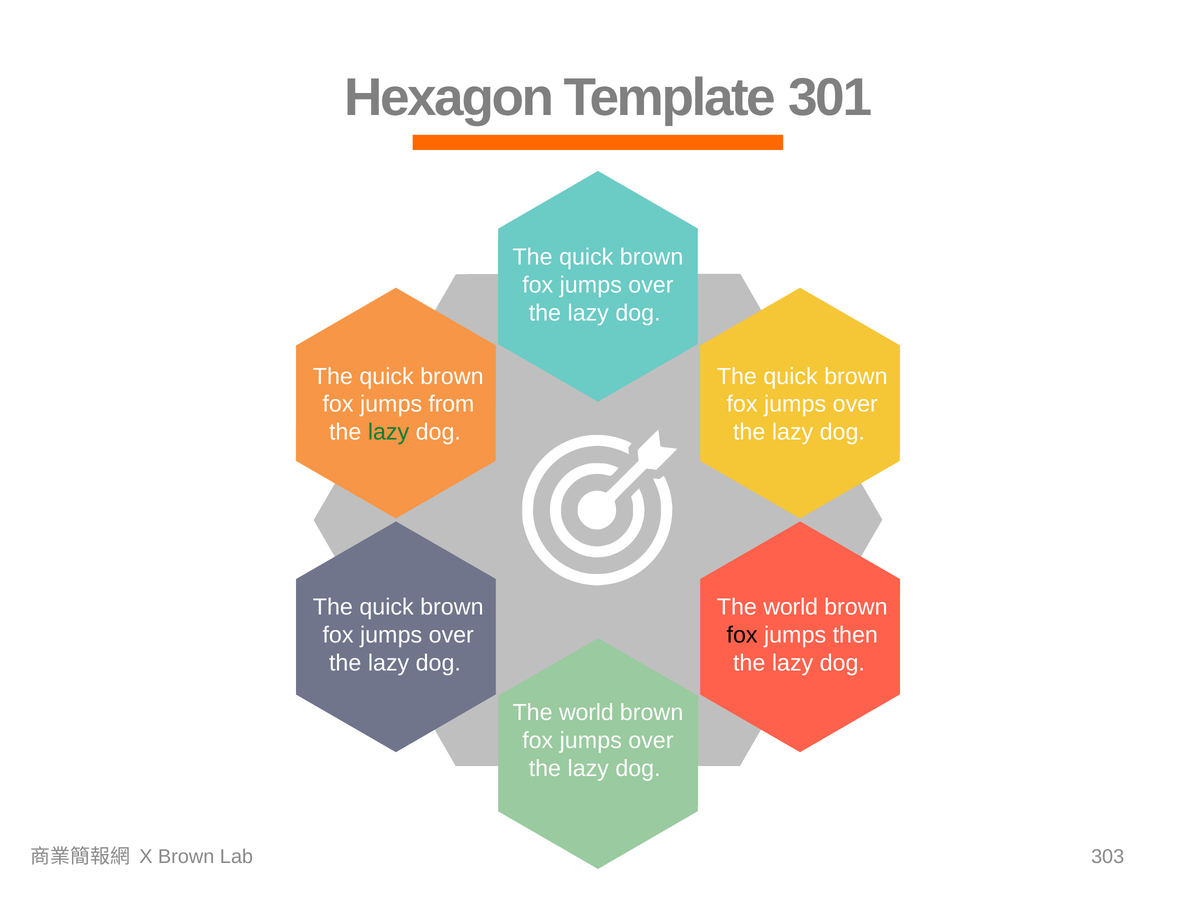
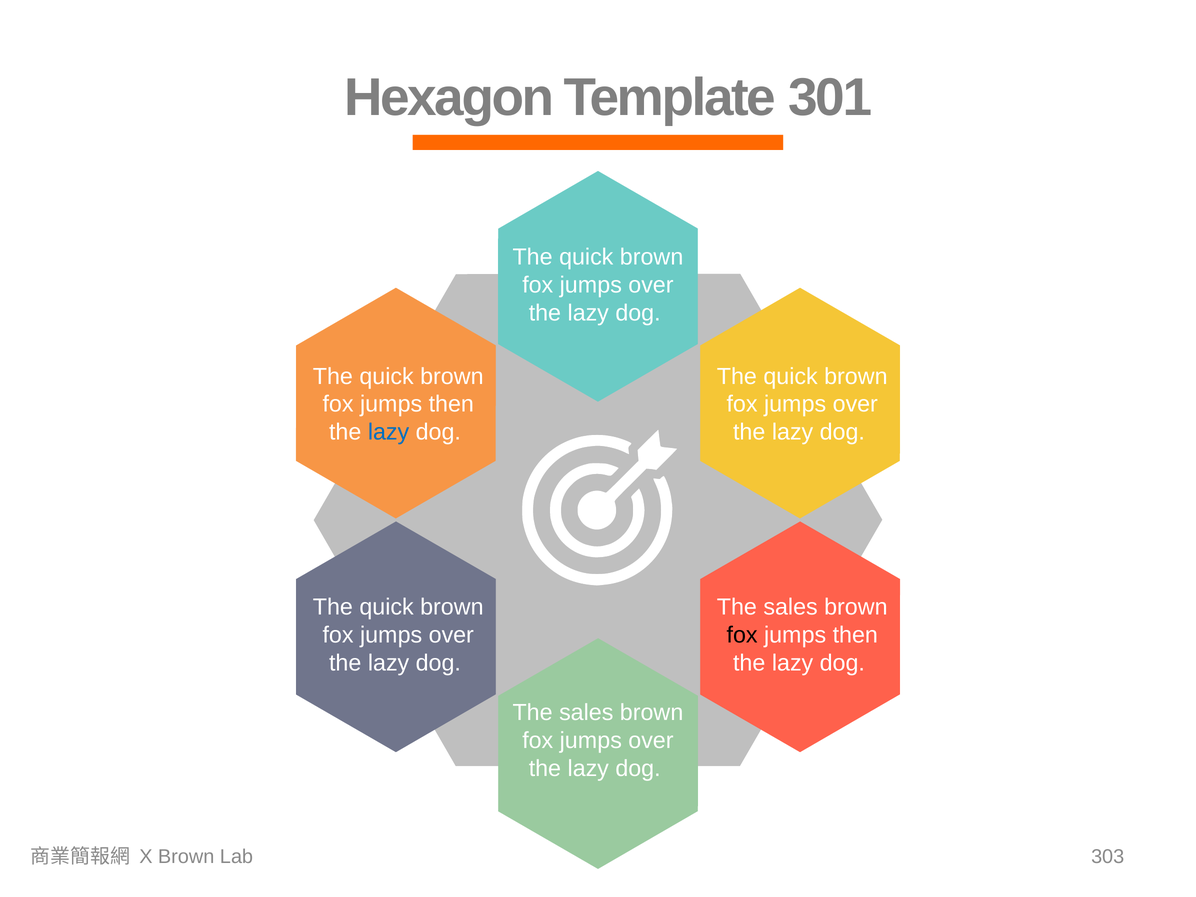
from: from -> then (451, 404)
lazy colour: green -> blue (389, 432)
world: world -> sales (791, 607)
world: world -> sales (586, 713)
